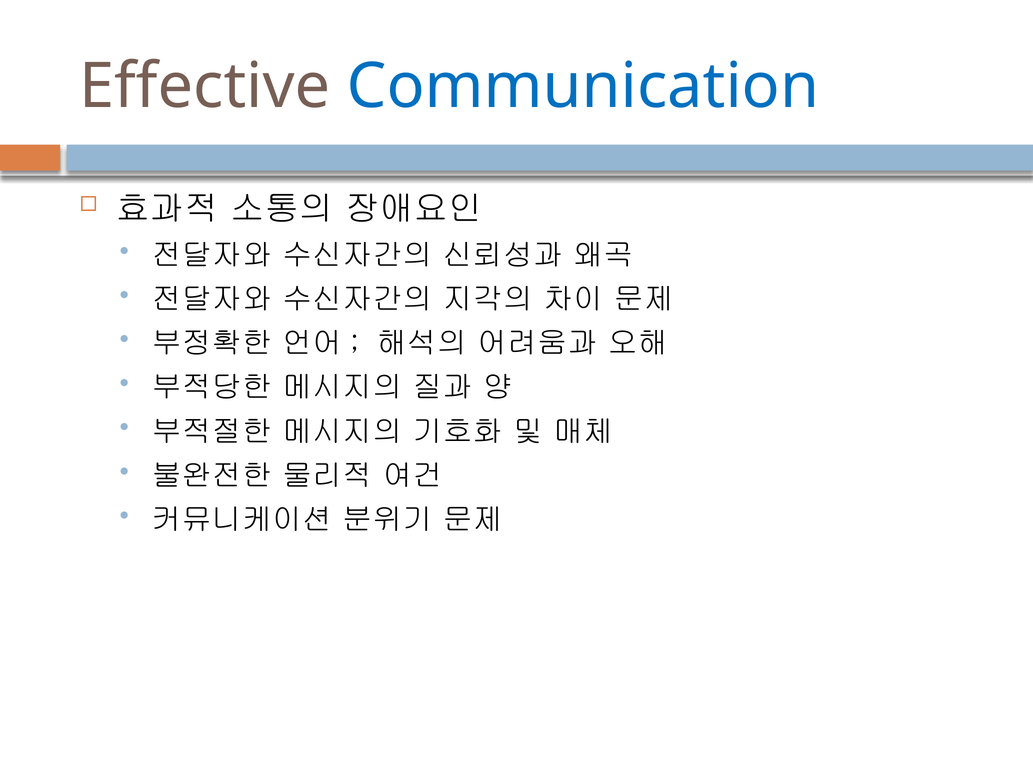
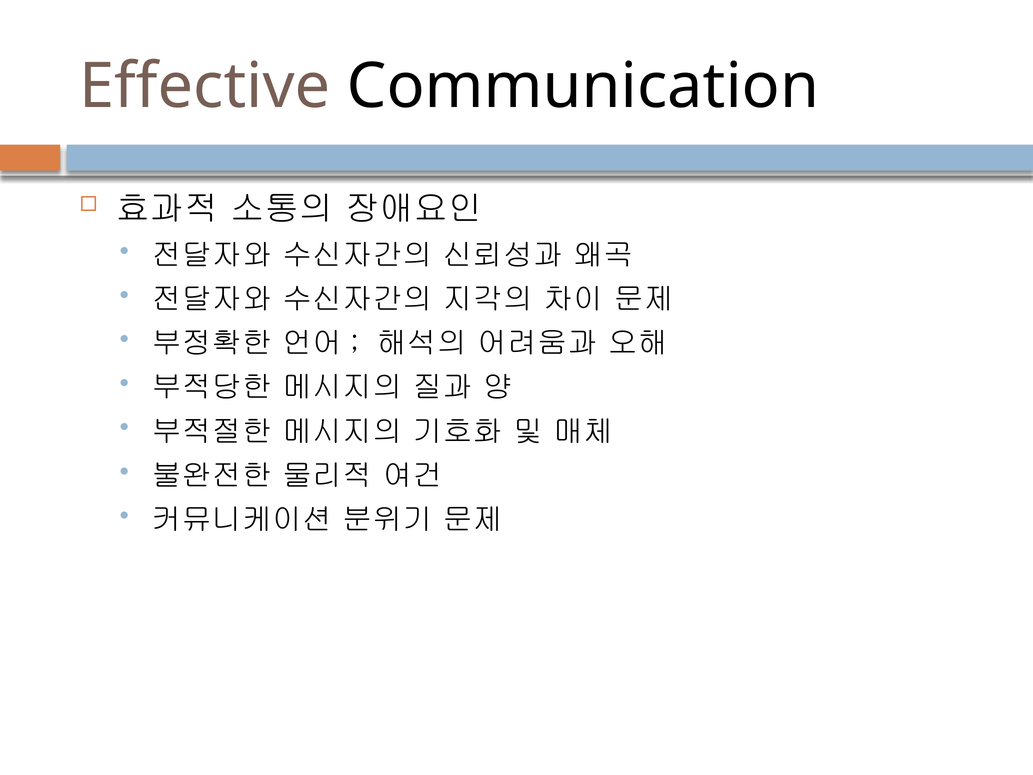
Communication colour: blue -> black (583, 86)
